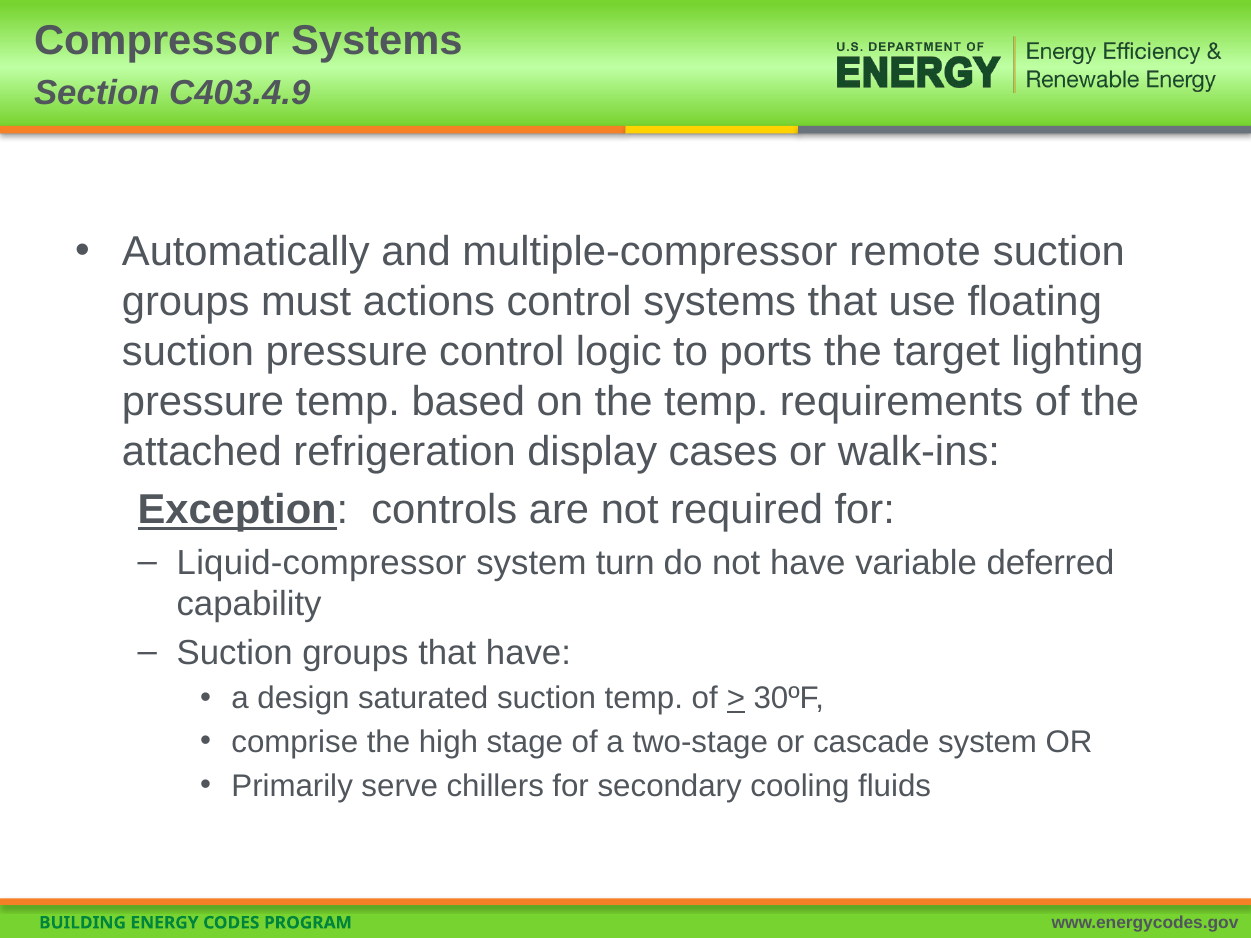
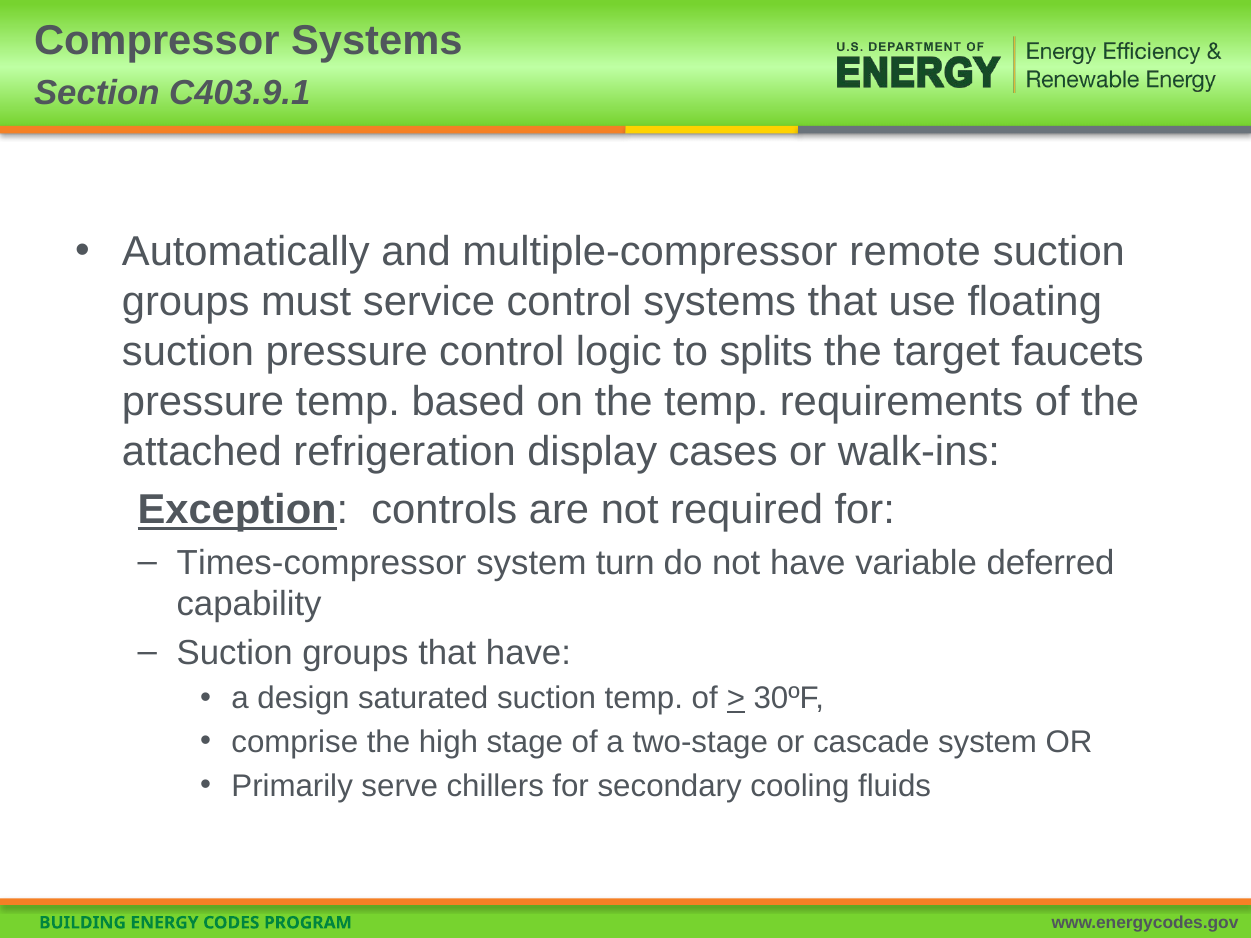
C403.4.9: C403.4.9 -> C403.9.1 (240, 93)
actions: actions -> service (429, 302)
ports: ports -> splits (766, 352)
lighting: lighting -> faucets (1078, 352)
Liquid-compressor: Liquid-compressor -> Times-compressor (322, 563)
